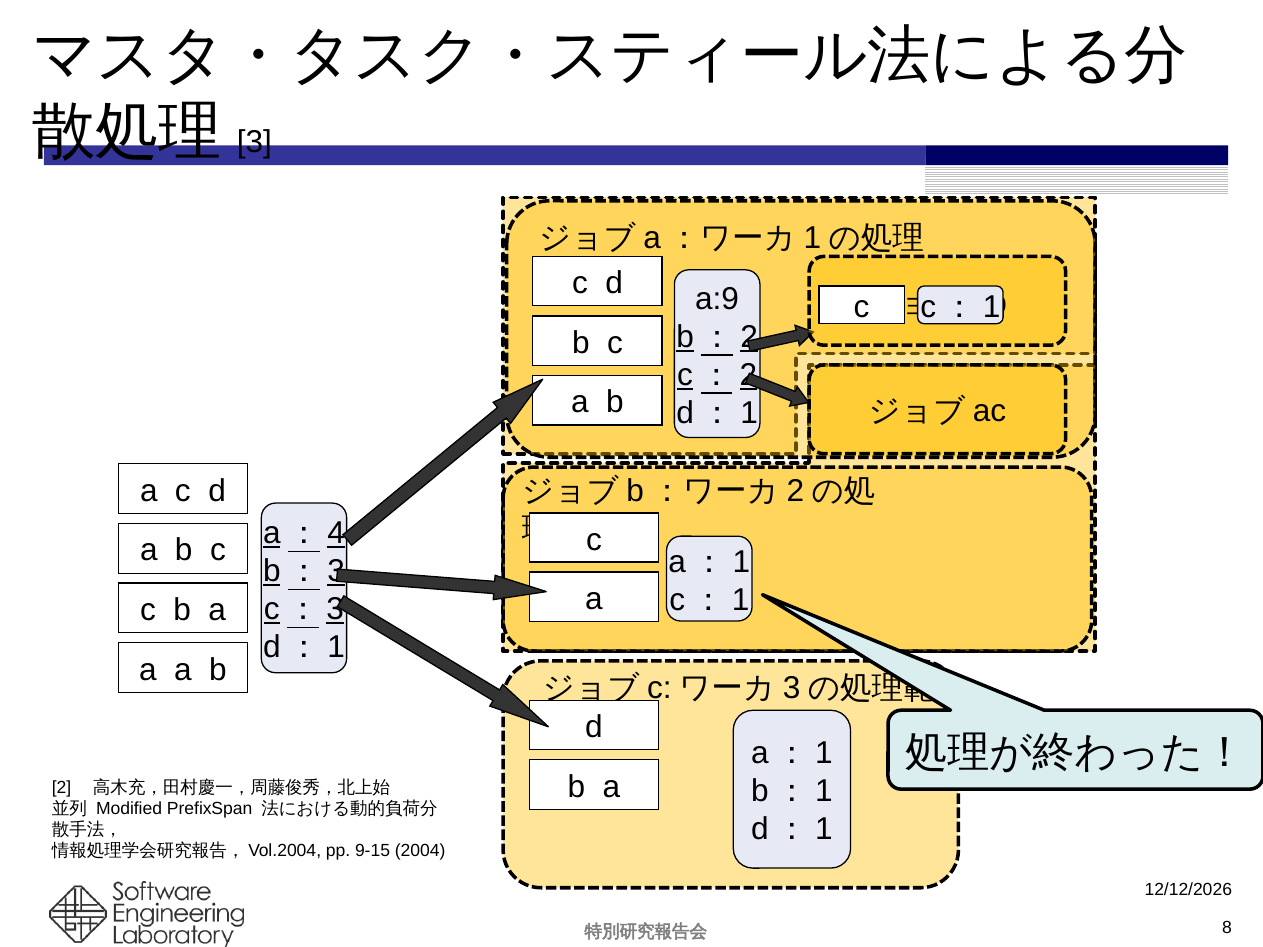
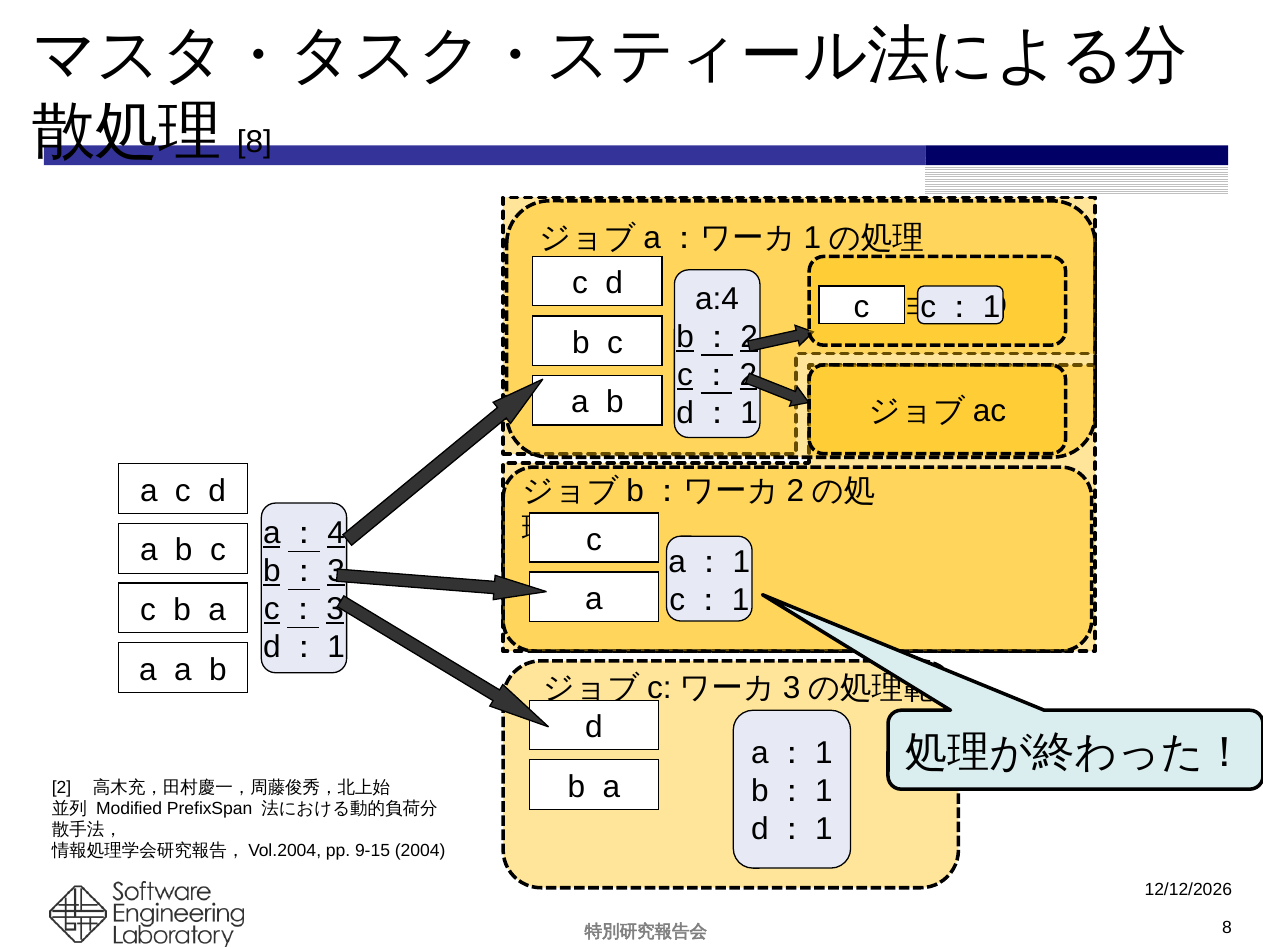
3: 3 -> 8 (254, 142)
a:9: a:9 -> a:4 (717, 299)
